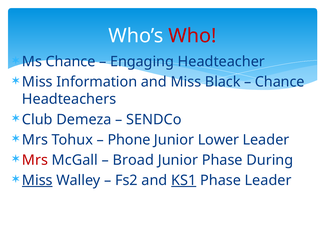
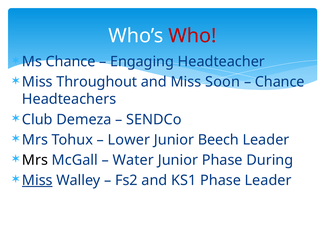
Information: Information -> Throughout (97, 82)
Black: Black -> Soon (223, 82)
Phone: Phone -> Lower (129, 140)
Lower: Lower -> Beech (218, 140)
Mrs colour: red -> black (35, 160)
Broad: Broad -> Water (133, 160)
KS1 underline: present -> none (184, 180)
